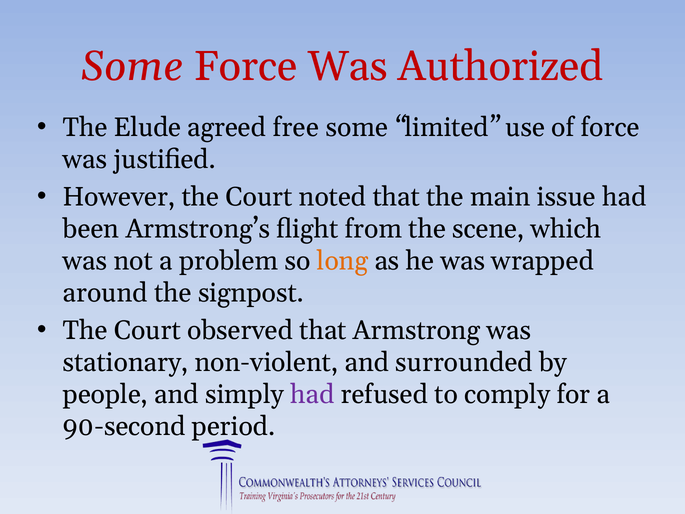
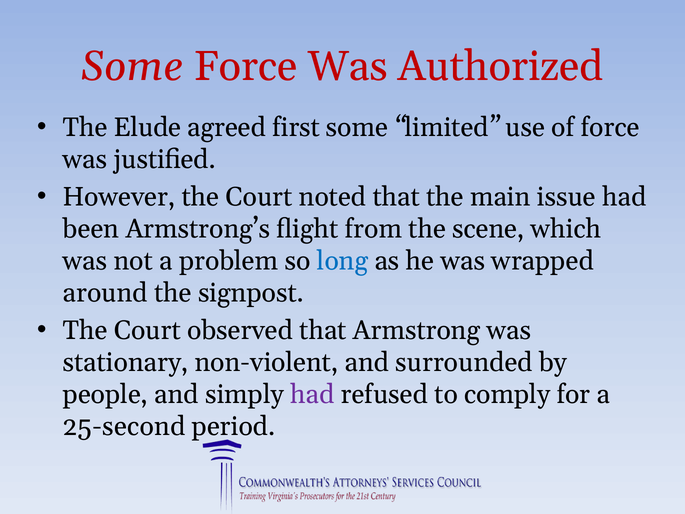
free: free -> first (296, 127)
long colour: orange -> blue (343, 261)
90-second: 90-second -> 25-second (124, 426)
